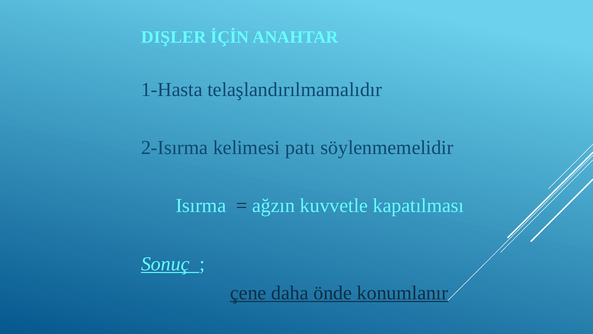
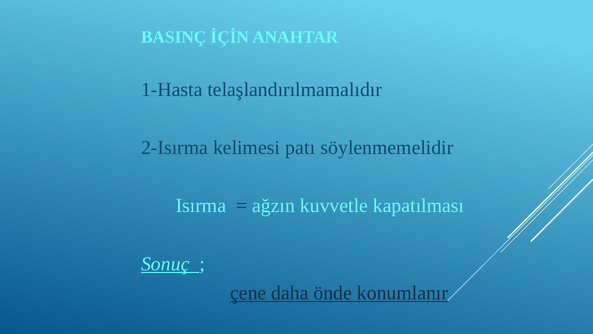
DIŞLER: DIŞLER -> BASINÇ (174, 37)
